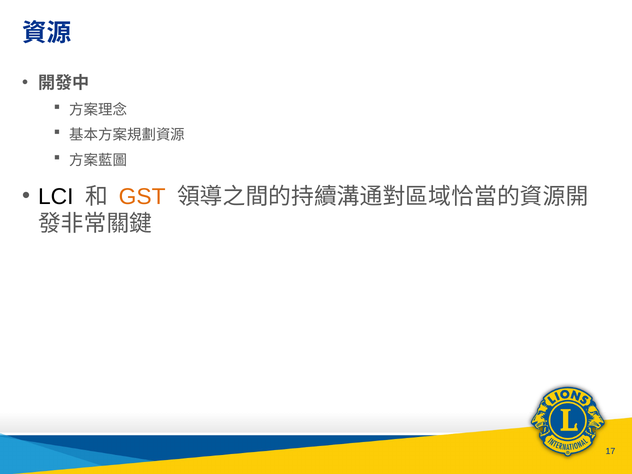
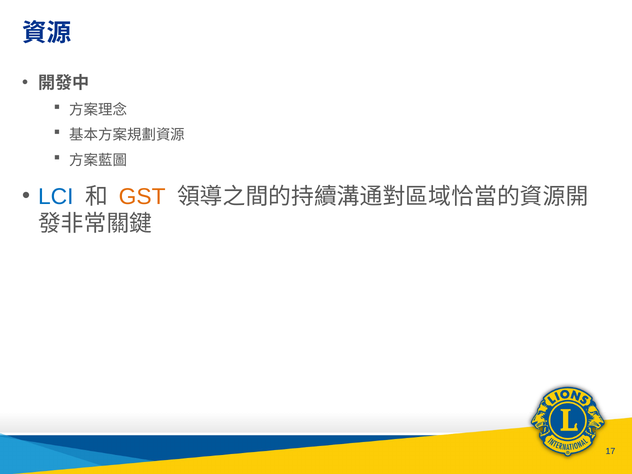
LCI colour: black -> blue (56, 197)
